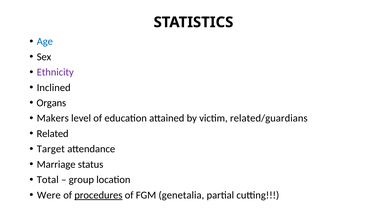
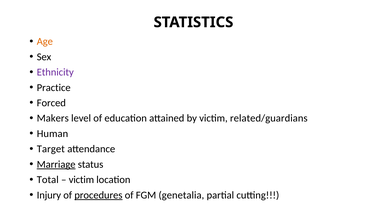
Age colour: blue -> orange (45, 41)
Inclined: Inclined -> Practice (54, 87)
Organs: Organs -> Forced (51, 103)
Related: Related -> Human (53, 133)
Marriage underline: none -> present (56, 164)
group: group -> victim (81, 180)
Were: Were -> Injury (49, 195)
